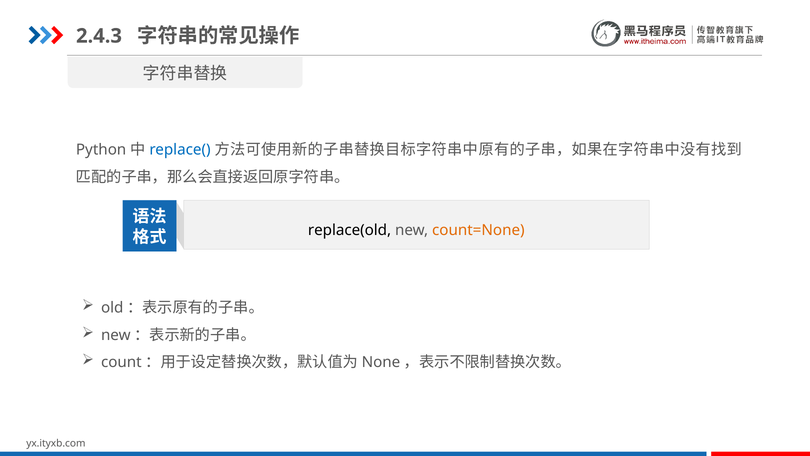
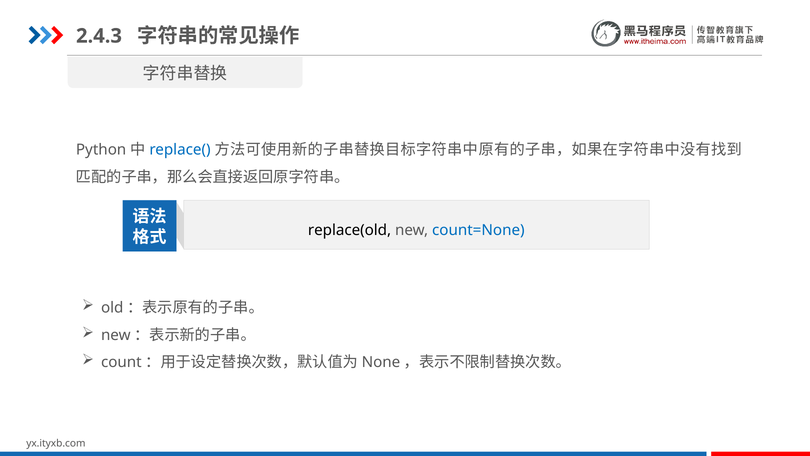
count=None colour: orange -> blue (478, 230)
